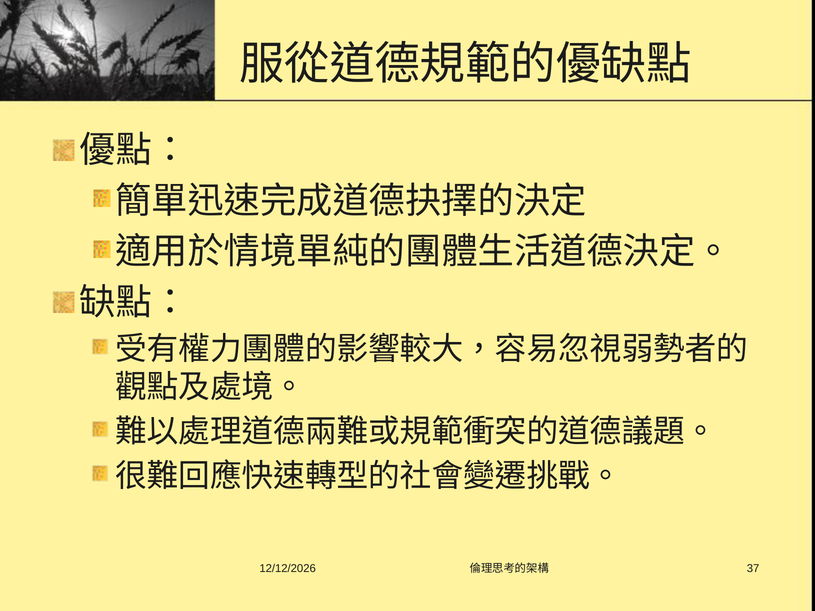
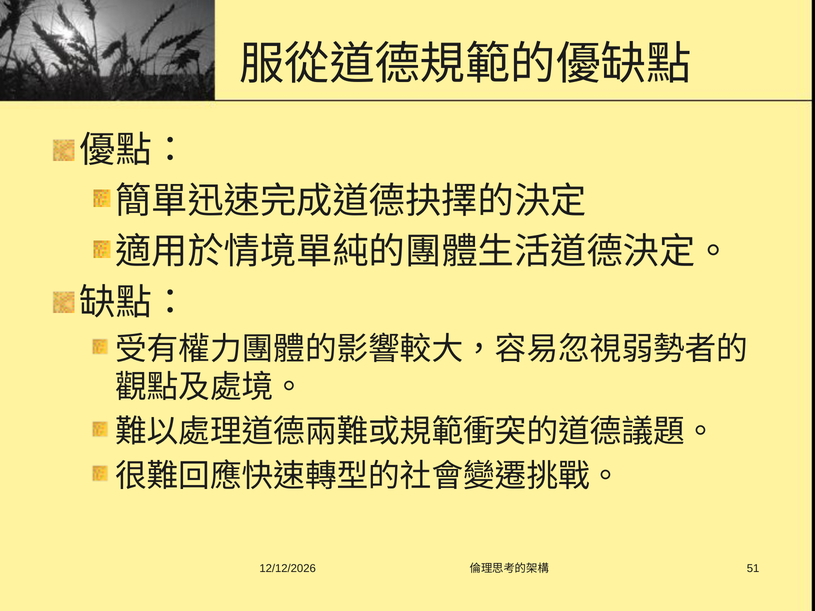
37: 37 -> 51 (753, 569)
